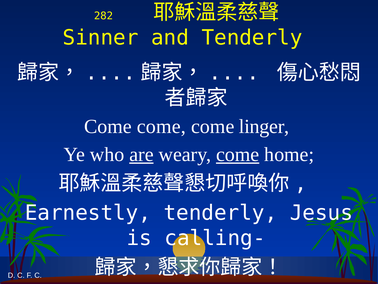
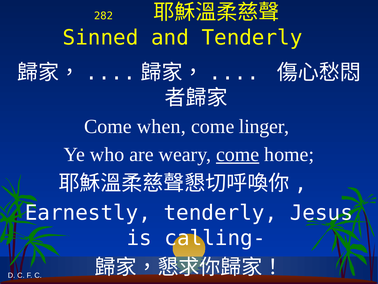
Sinner: Sinner -> Sinned (101, 38)
come: come -> when (161, 126)
are underline: present -> none (141, 154)
